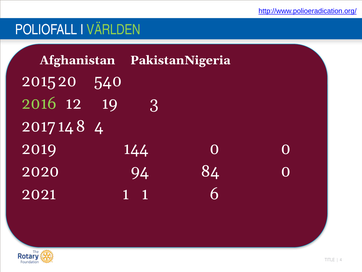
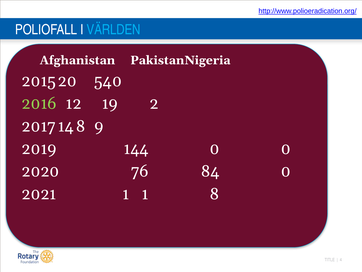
VÄRLDEN colour: light green -> light blue (114, 30)
3: 3 -> 2 (154, 103)
4: 4 -> 9 (99, 126)
94: 94 -> 76 (140, 171)
6: 6 -> 8 (214, 194)
